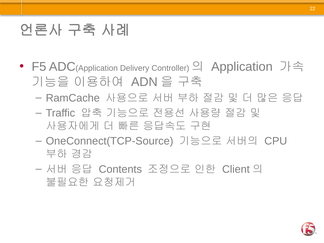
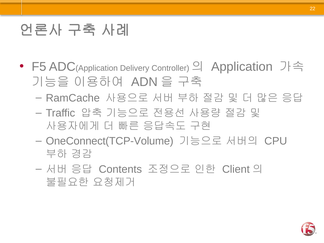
OneConnect(TCP-Source: OneConnect(TCP-Source -> OneConnect(TCP-Volume (110, 141)
